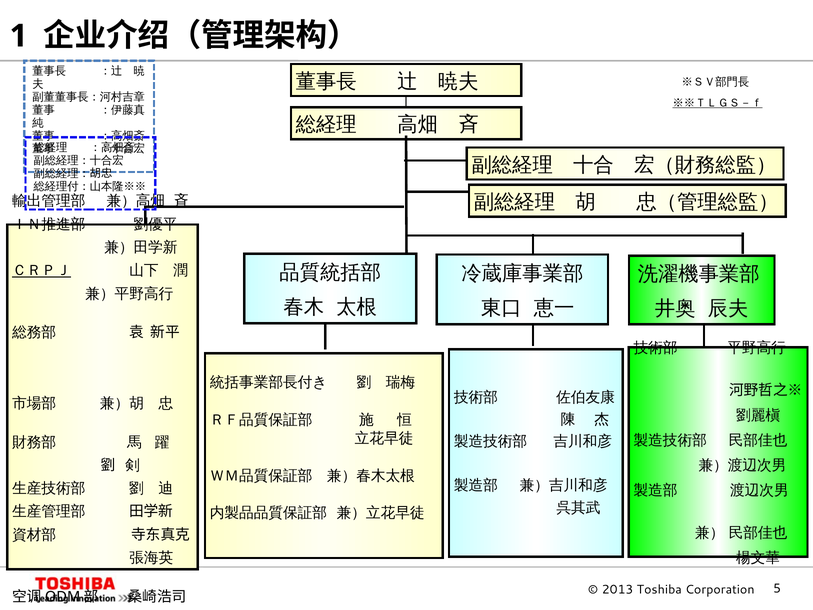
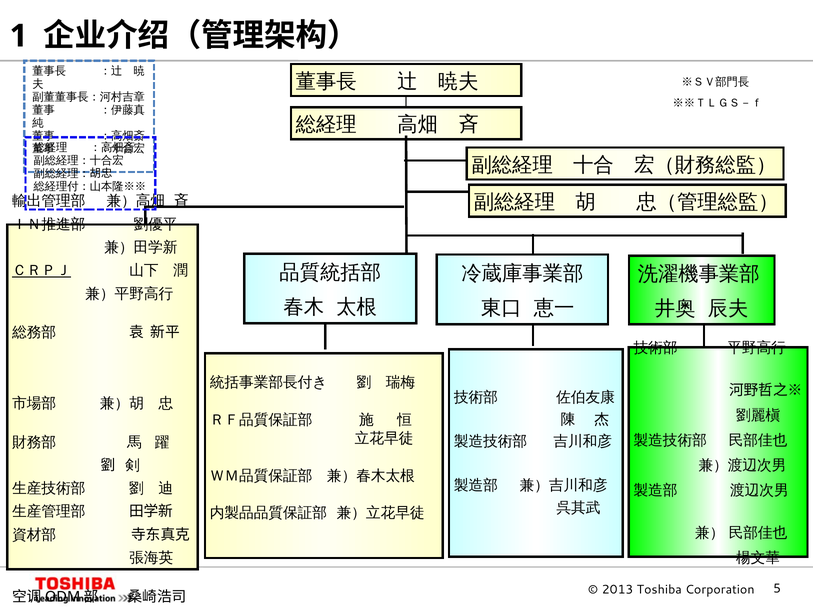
※※ＴＬＧＳ－ｆ underline: present -> none (718, 103)
